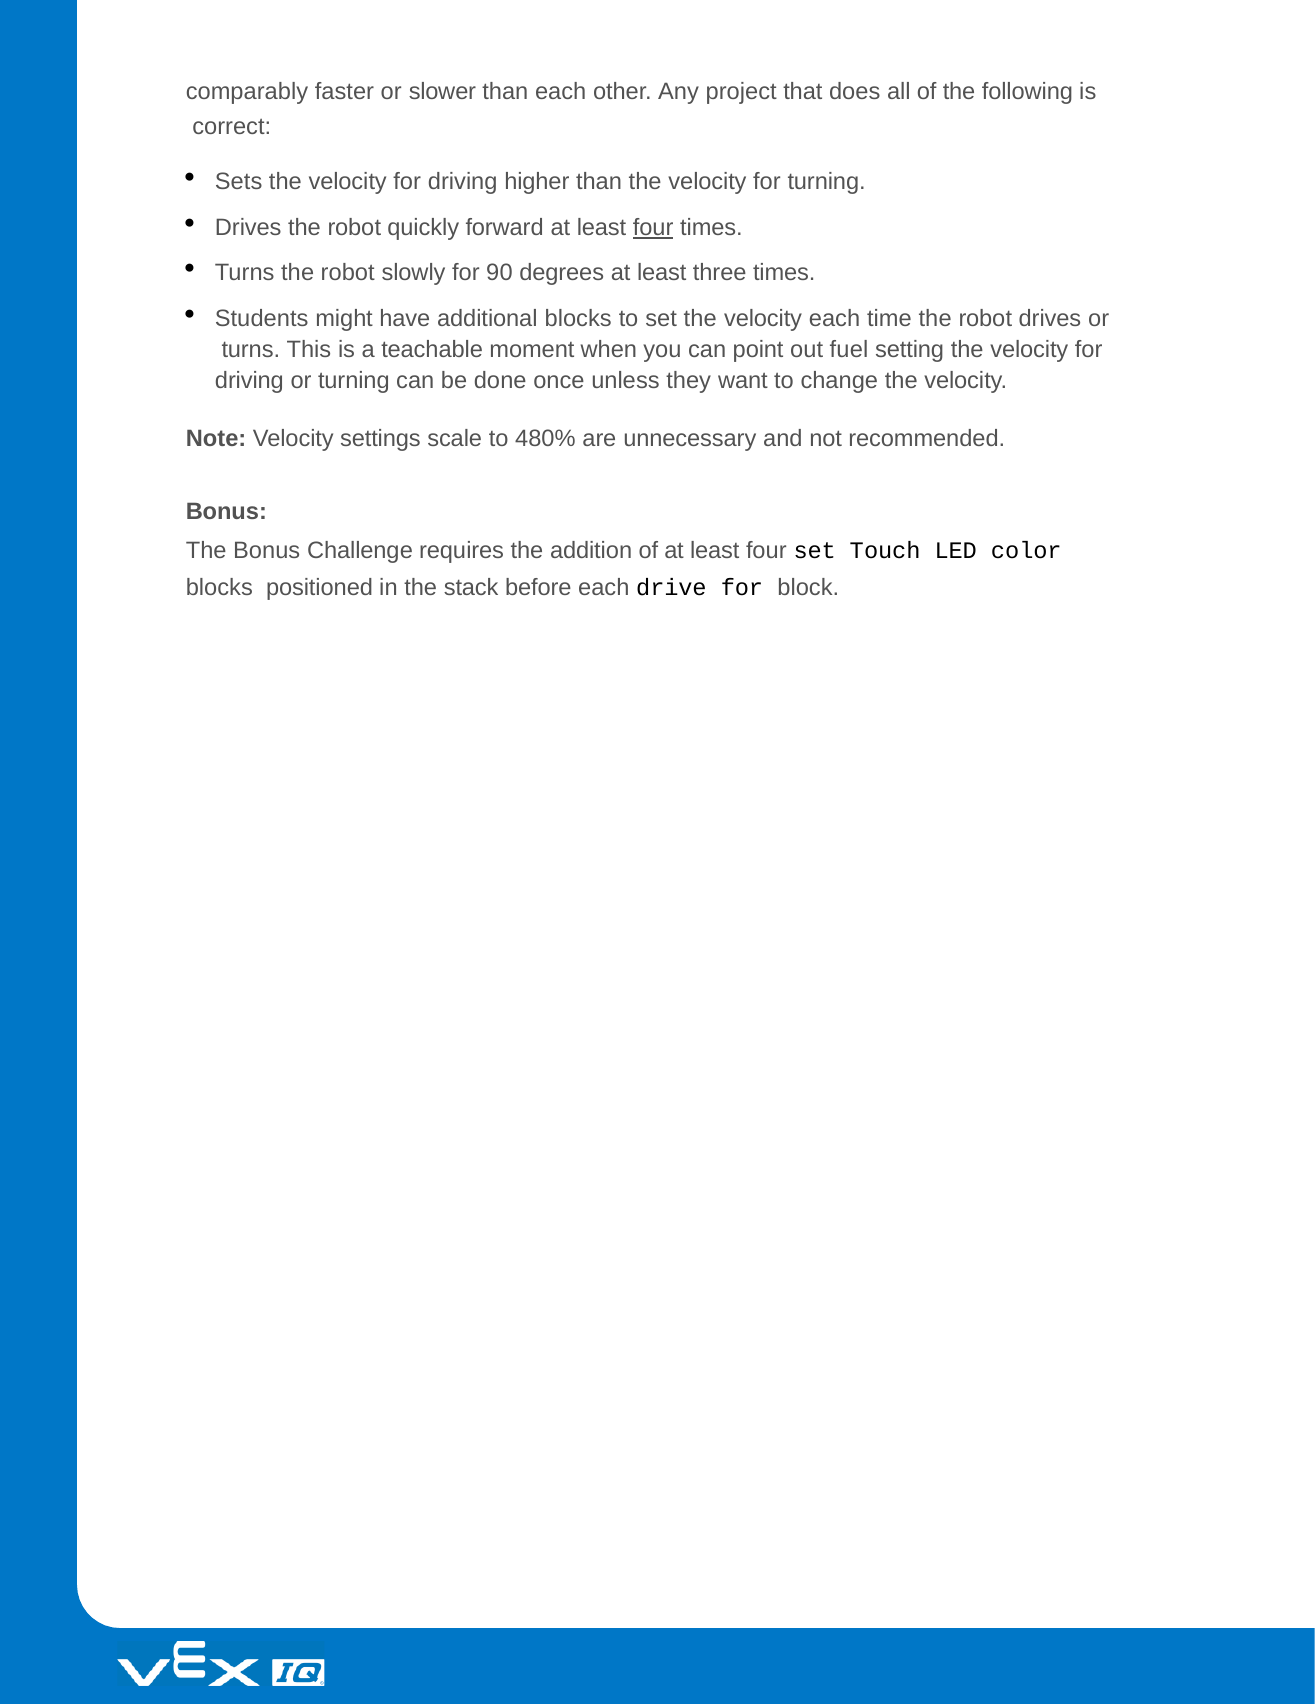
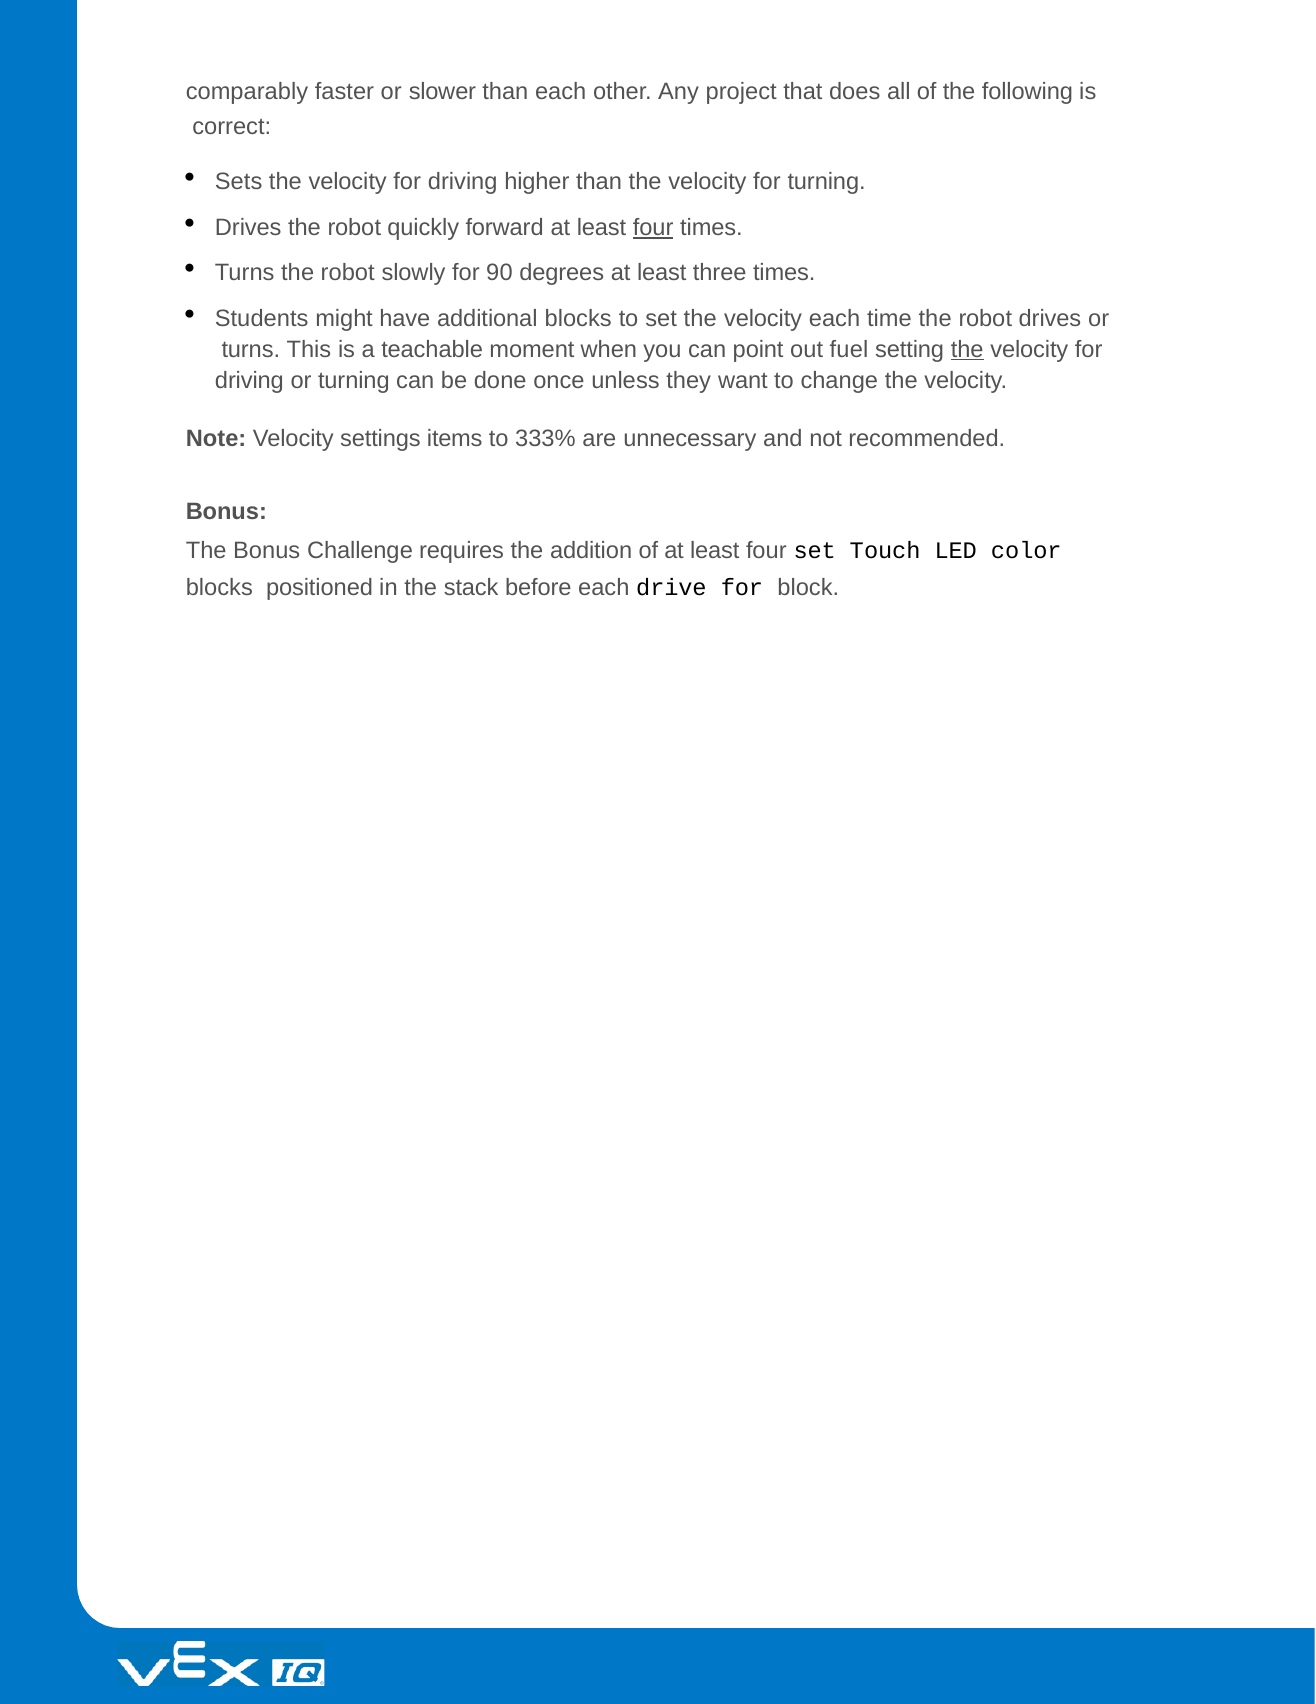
the underline: none -> present (967, 349)
scale: scale -> items (455, 439)
480%: 480% -> 333% (545, 439)
